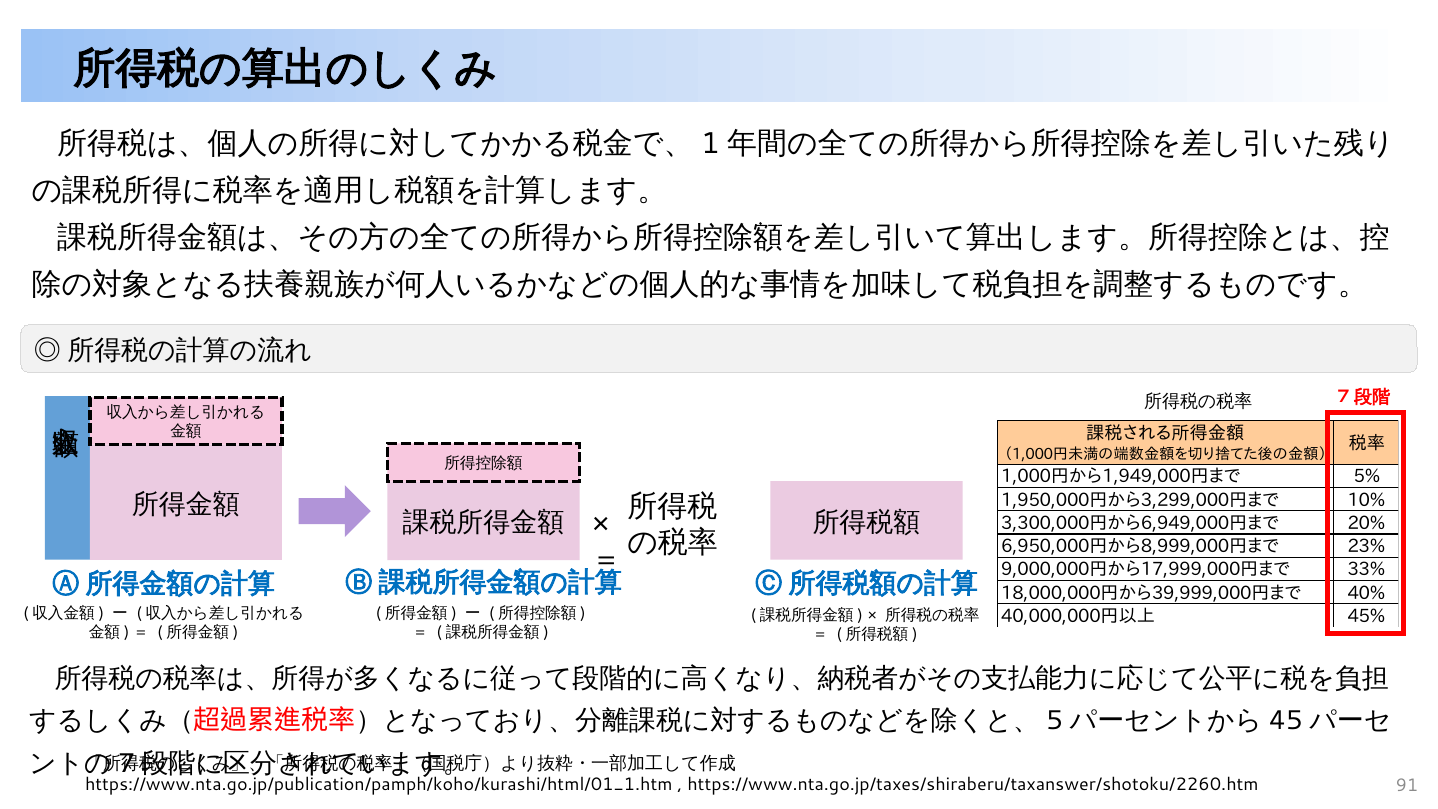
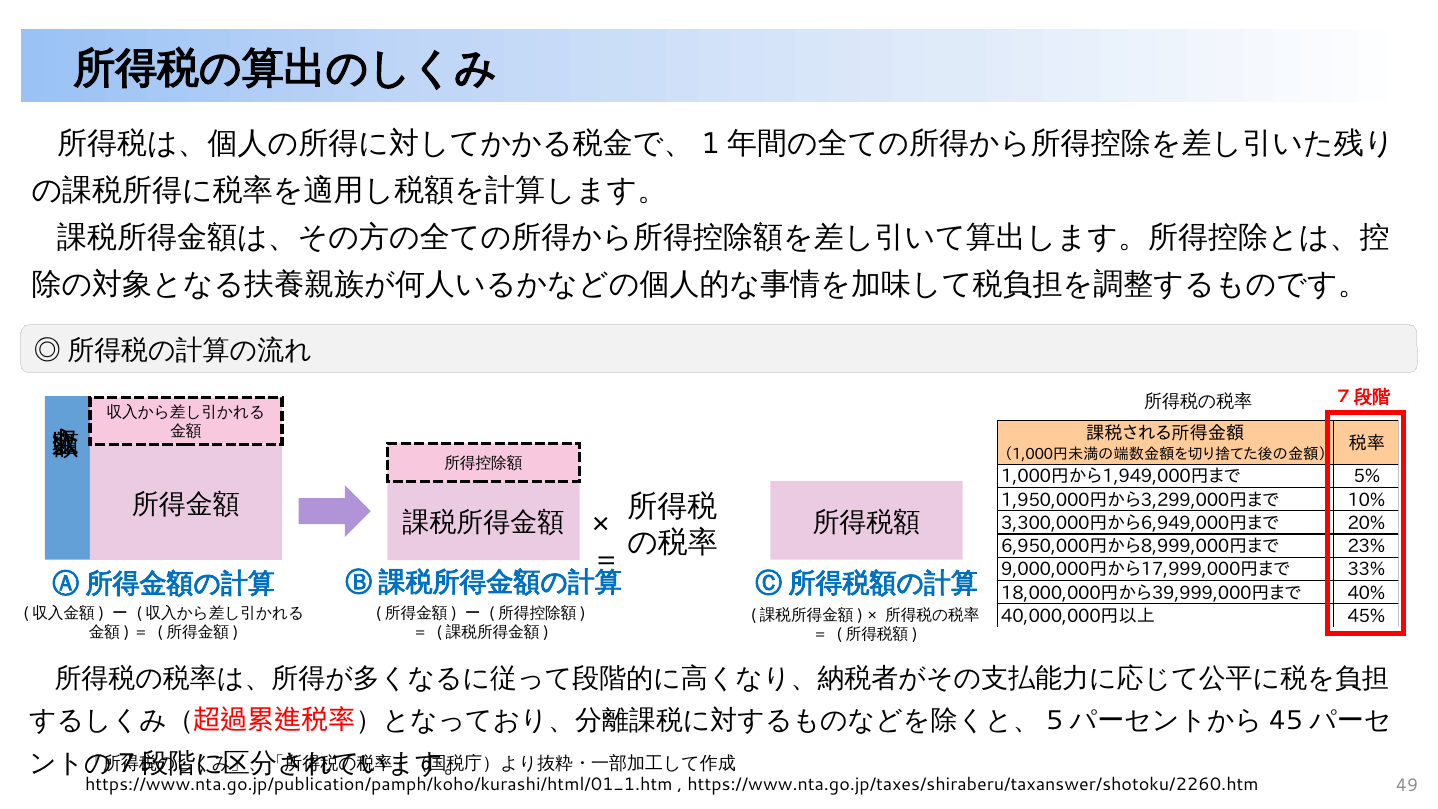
91: 91 -> 49 (1407, 785)
